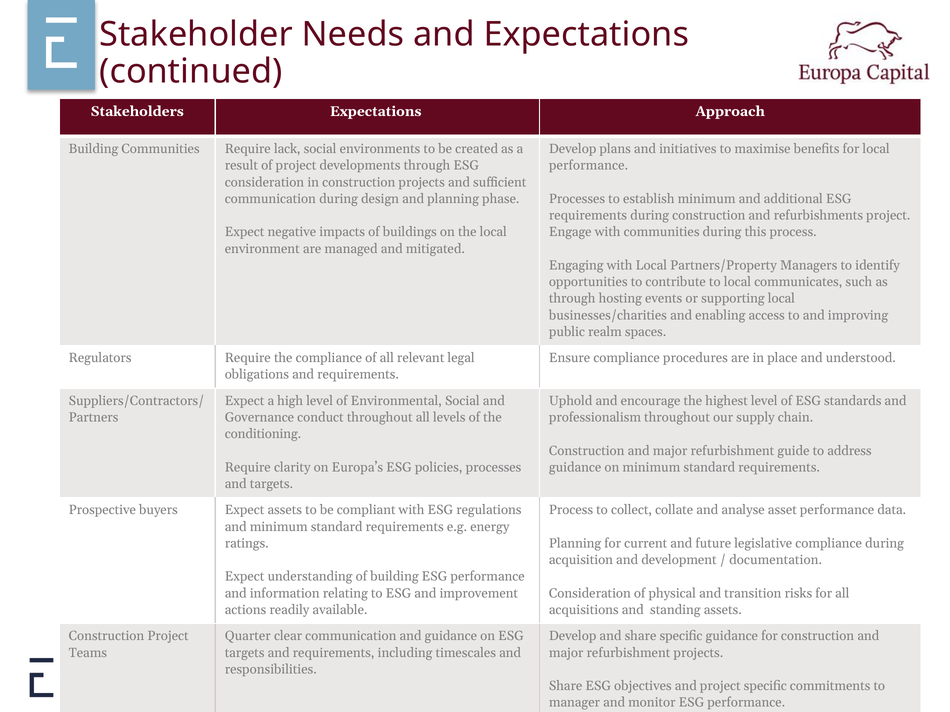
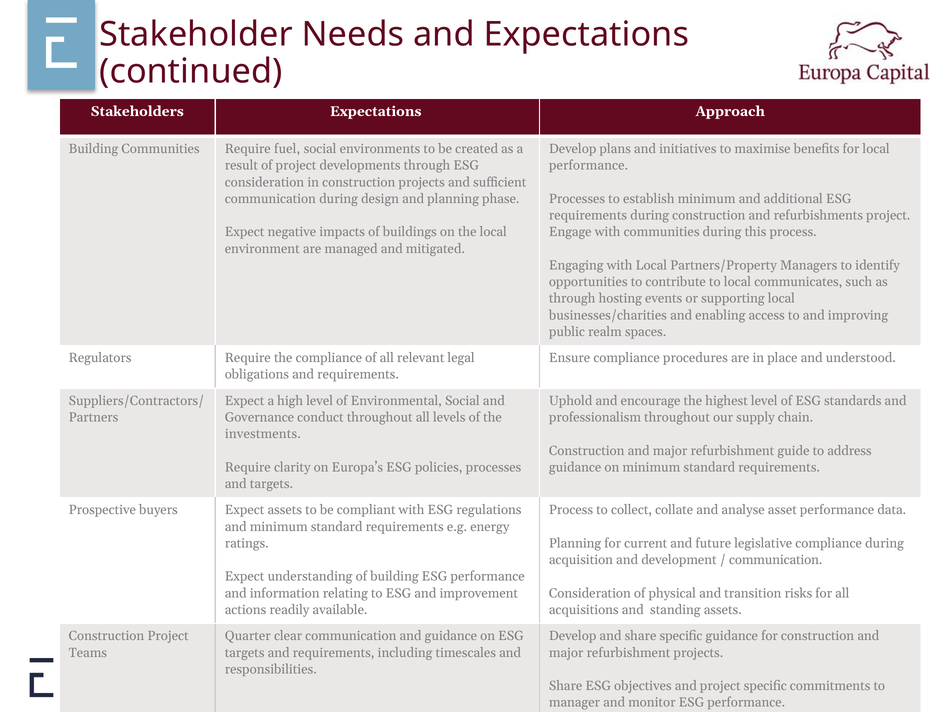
lack: lack -> fuel (287, 149)
conditioning: conditioning -> investments (263, 434)
documentation: documentation -> communication (776, 560)
